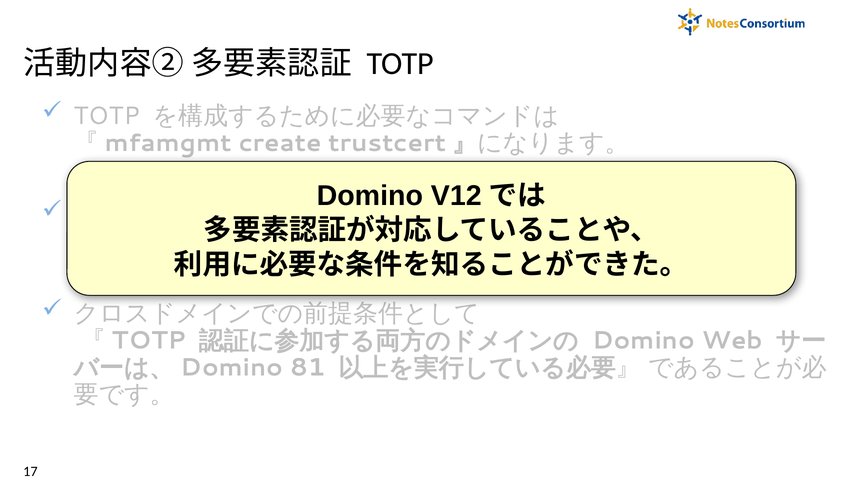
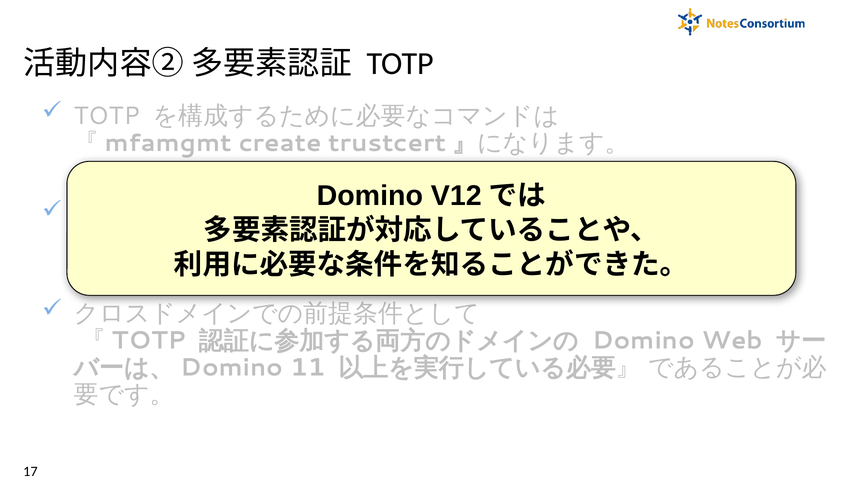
81: 81 -> 11 (308, 368)
